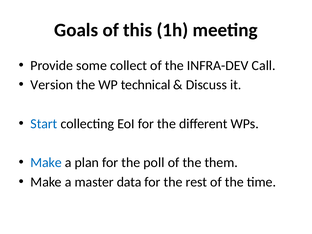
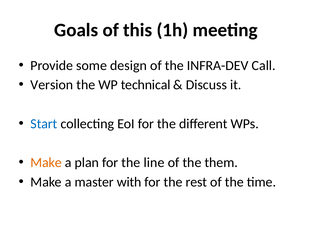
collect: collect -> design (129, 65)
Make colour: blue -> orange (46, 163)
poll: poll -> line (154, 163)
data: data -> with (129, 182)
